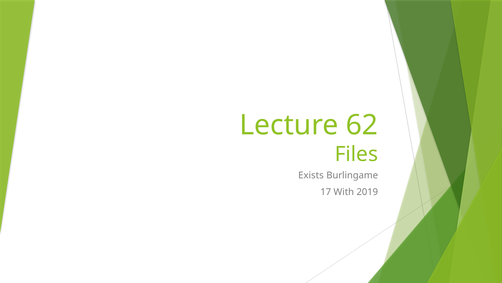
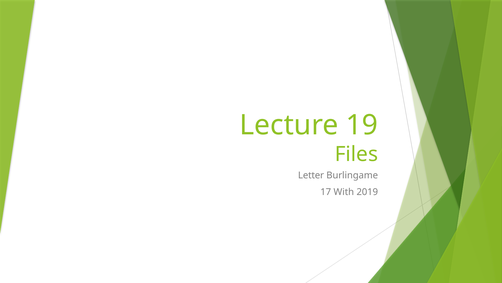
62: 62 -> 19 (362, 125)
Exists: Exists -> Letter (311, 175)
